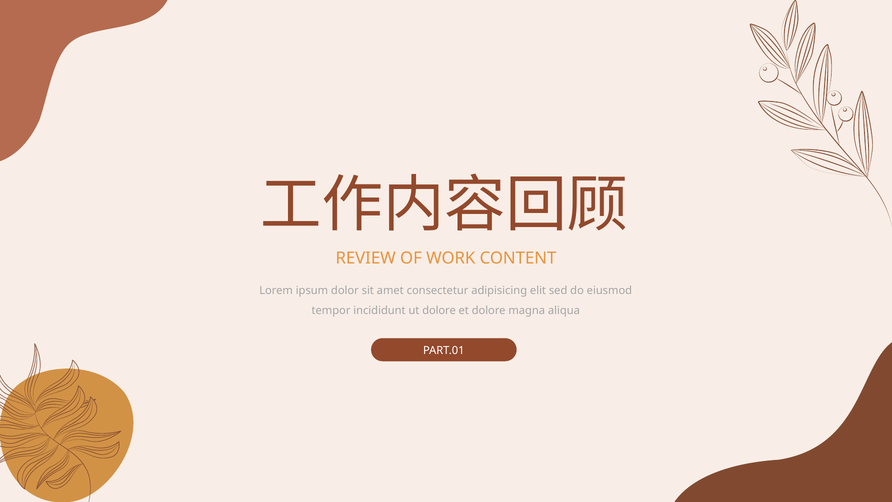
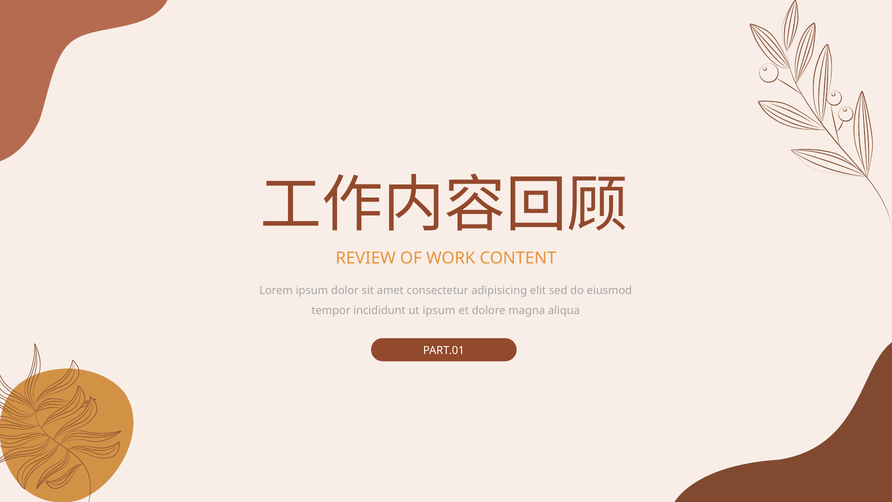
ut dolore: dolore -> ipsum (439, 311)
